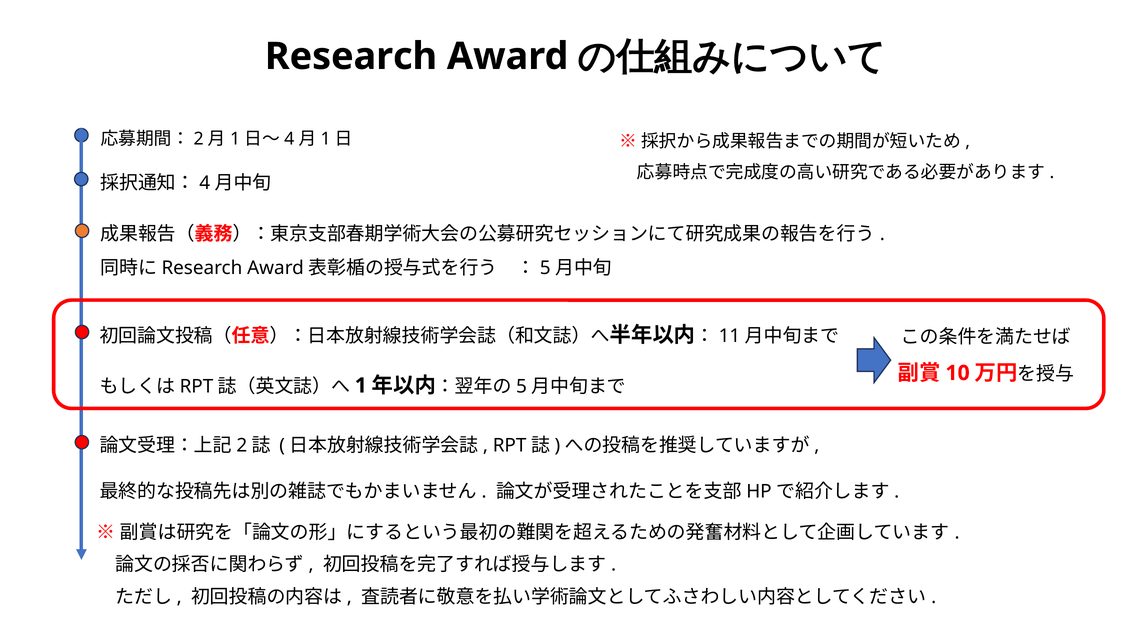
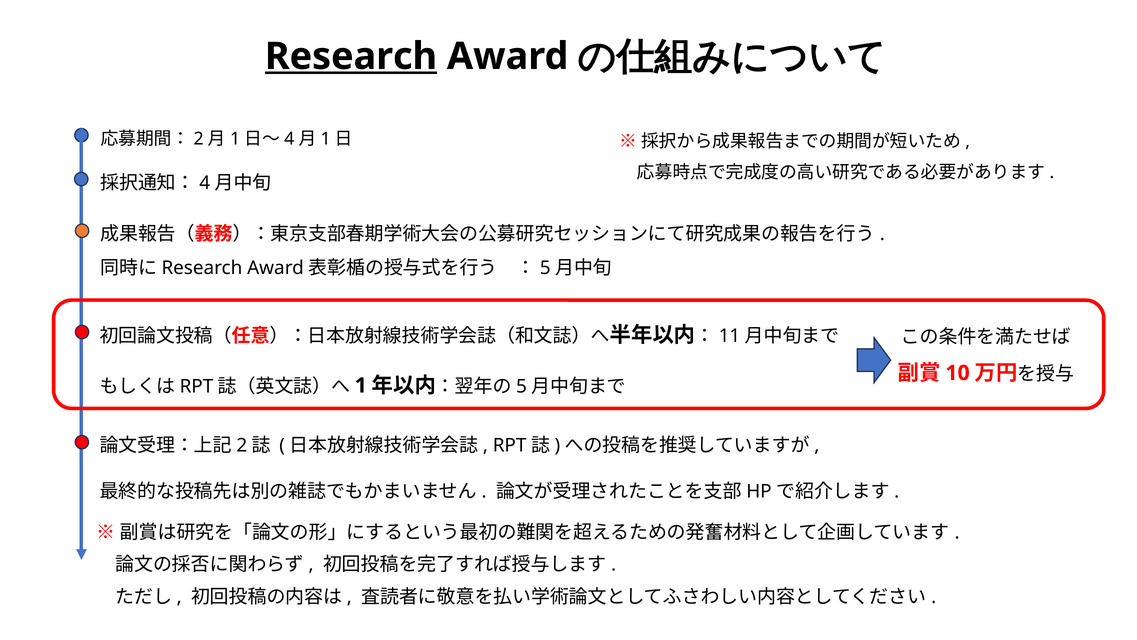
Research underline: none -> present (351, 56)
